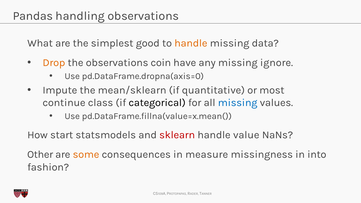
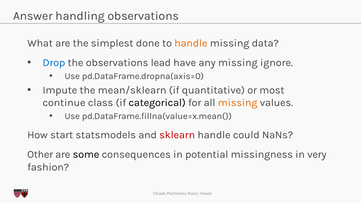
Pandas: Pandas -> Answer (33, 16)
good: good -> done (148, 43)
Drop colour: orange -> blue (54, 63)
coin: coin -> lead (161, 63)
missing colour: blue -> orange (238, 103)
value: value -> could (246, 135)
some colour: orange -> black (86, 154)
measure: measure -> potential (207, 154)
into: into -> very (317, 154)
